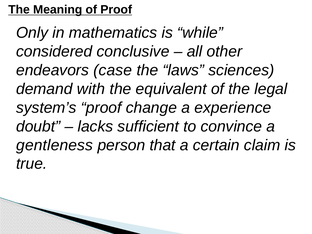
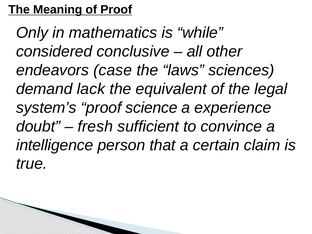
with: with -> lack (91, 89)
change: change -> science (151, 108)
lacks: lacks -> fresh (95, 126)
gentleness: gentleness -> intelligence (55, 145)
